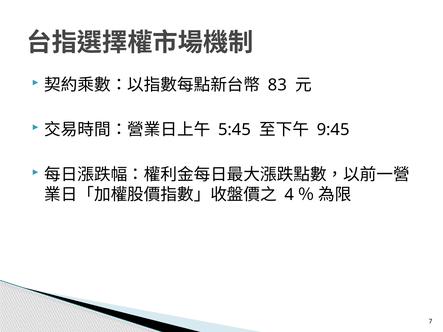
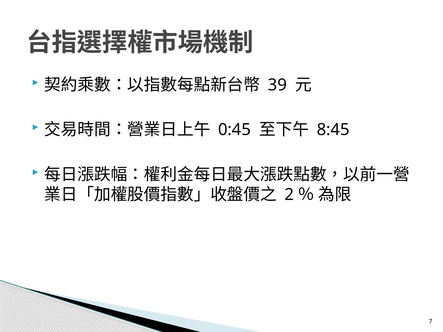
83: 83 -> 39 (277, 85)
5:45: 5:45 -> 0:45 (234, 130)
9:45: 9:45 -> 8:45 (333, 130)
4: 4 -> 2 (289, 195)
